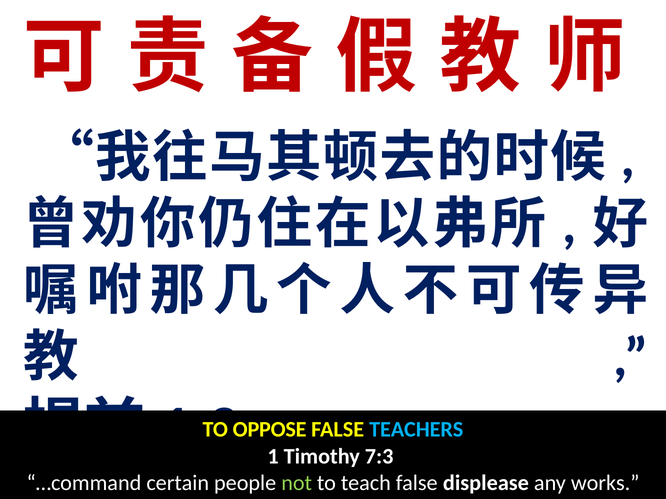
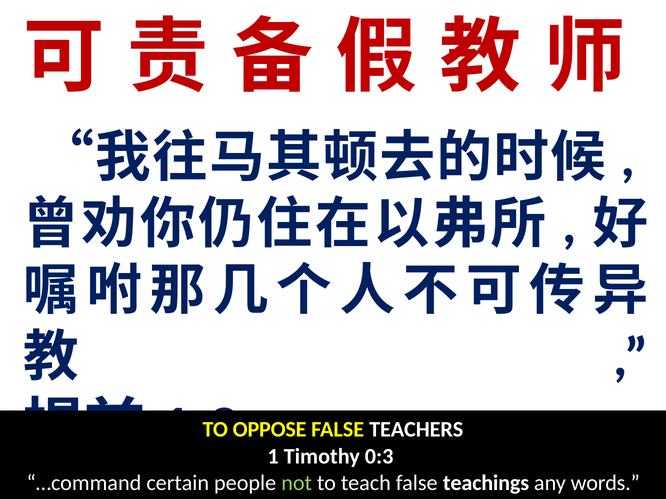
TEACHERS colour: light blue -> white (416, 430)
7:3: 7:3 -> 0:3 (379, 457)
displease: displease -> teachings (486, 483)
works: works -> words (605, 483)
